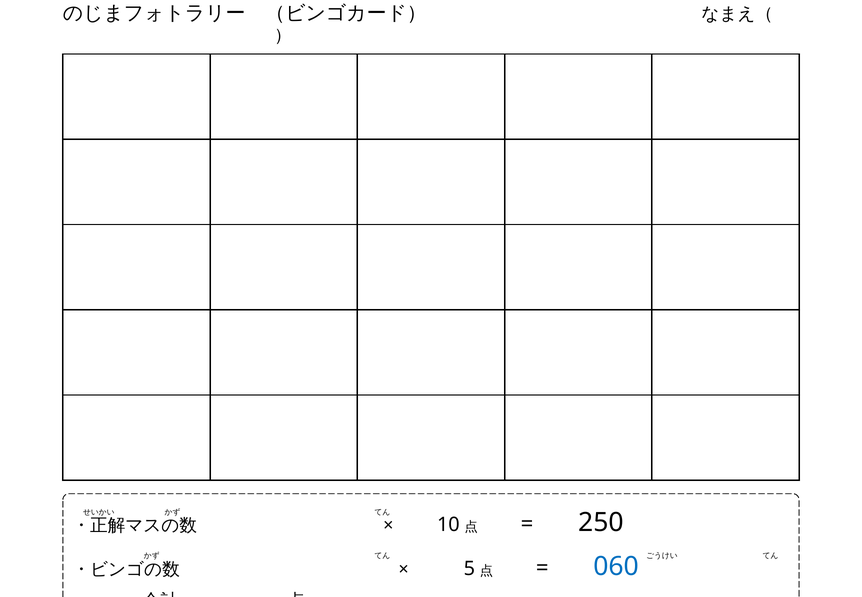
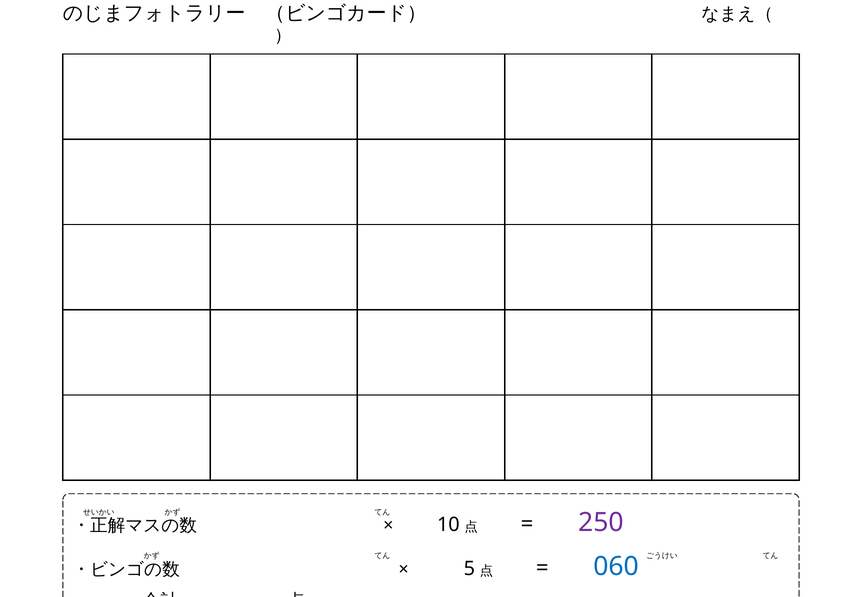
250 colour: black -> purple (601, 522)
